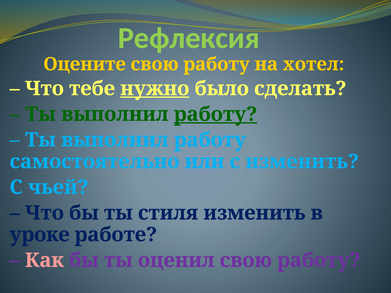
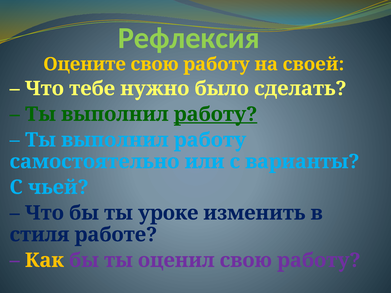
хотел: хотел -> своей (313, 64)
нужно underline: present -> none (155, 89)
с изменить: изменить -> варианты (302, 162)
стиля: стиля -> уроке (168, 213)
уроке: уроке -> стиля (40, 235)
Как colour: pink -> yellow (44, 261)
